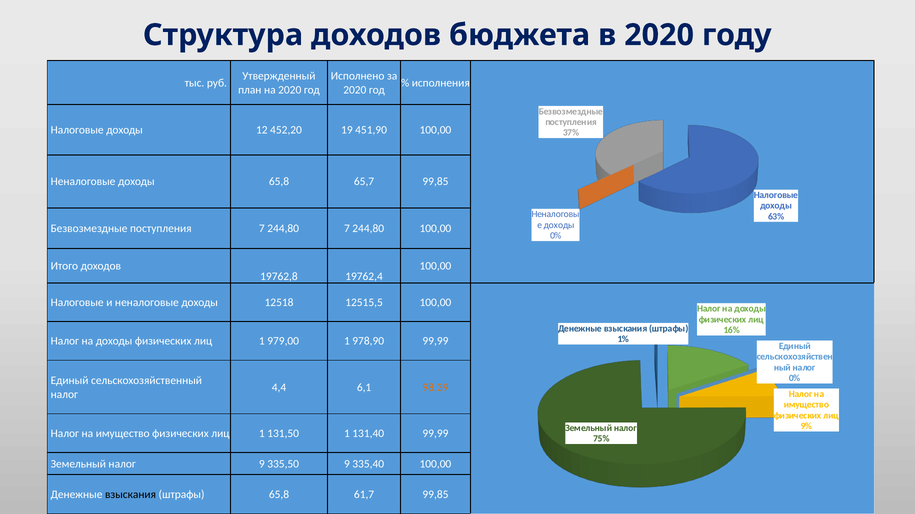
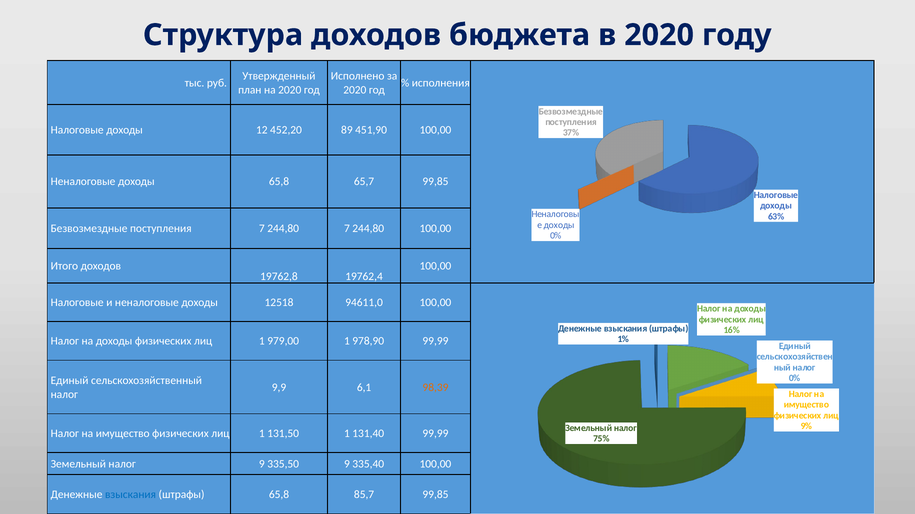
19: 19 -> 89 (347, 130)
12515,5: 12515,5 -> 94611,0 (364, 303)
4,4: 4,4 -> 9,9 (279, 388)
взыскания colour: black -> blue (131, 495)
61,7: 61,7 -> 85,7 (364, 495)
